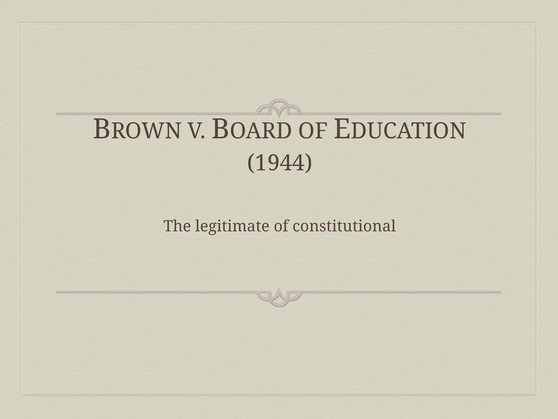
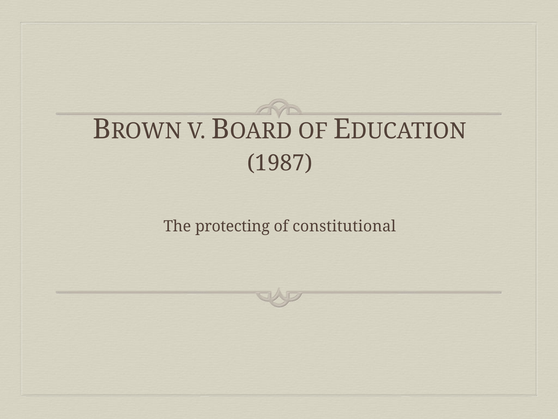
1944: 1944 -> 1987 (280, 163)
legitimate: legitimate -> protecting (232, 226)
